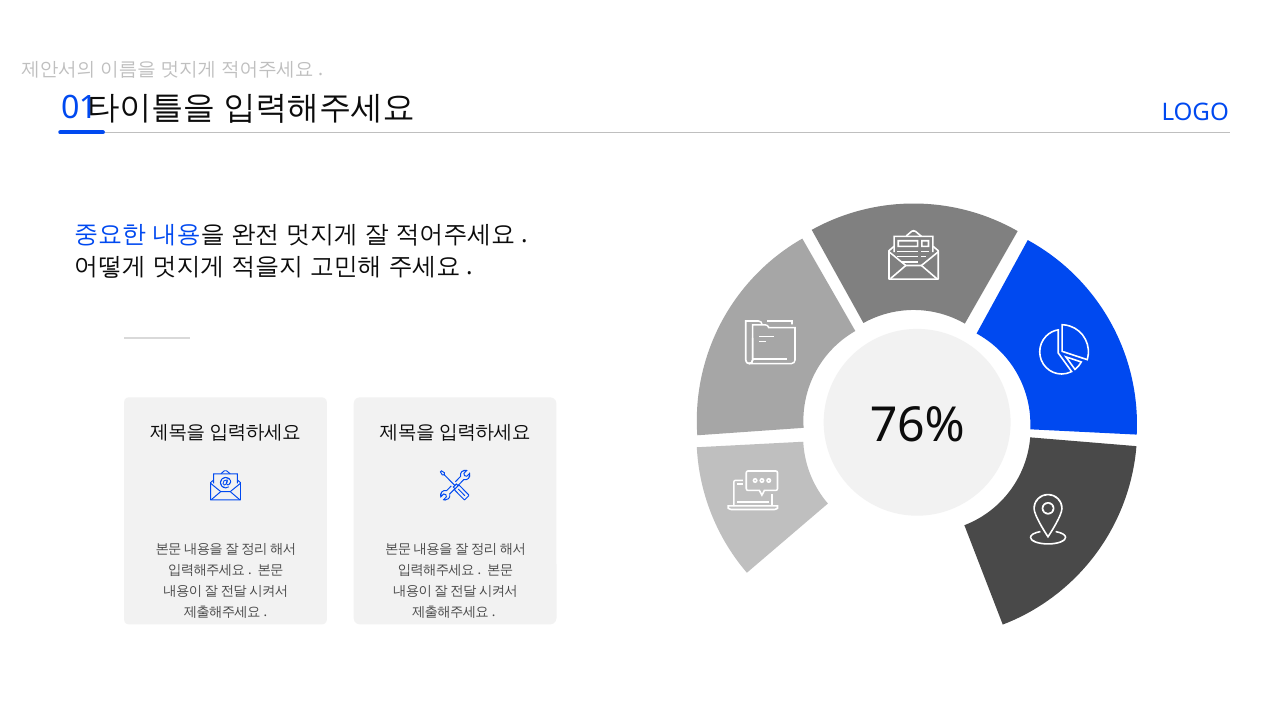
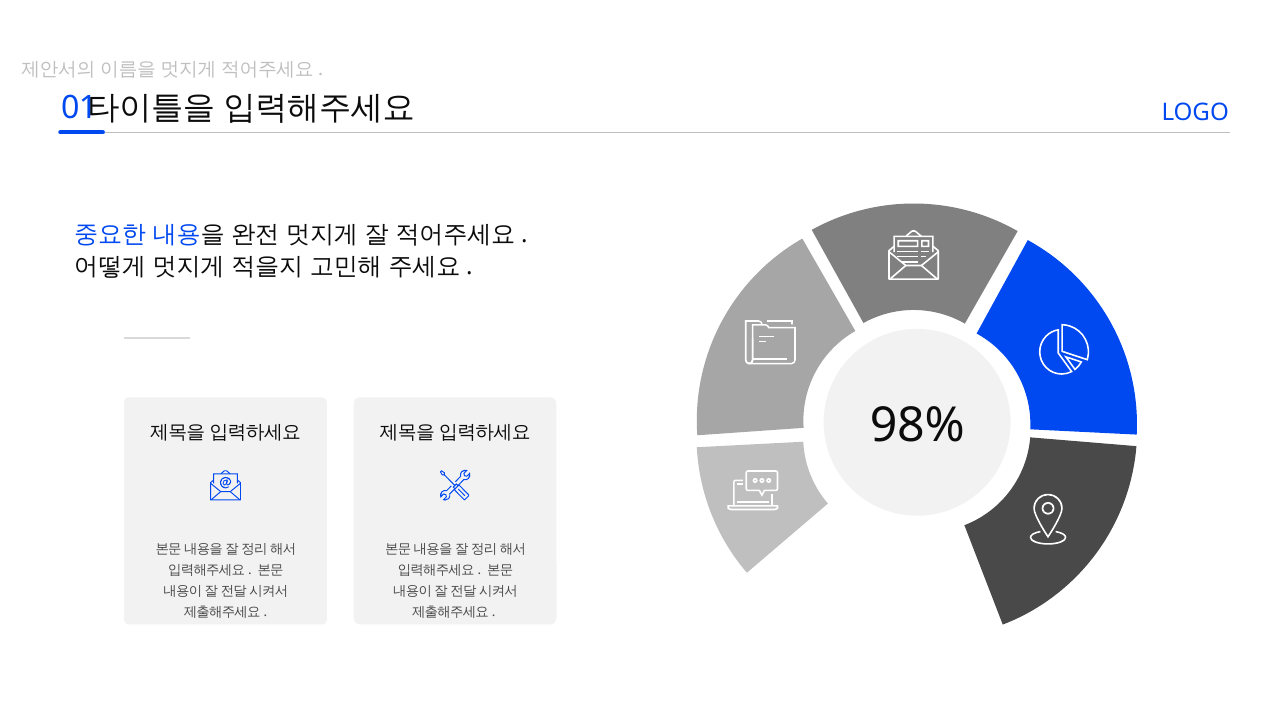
76%: 76% -> 98% (917, 426)
